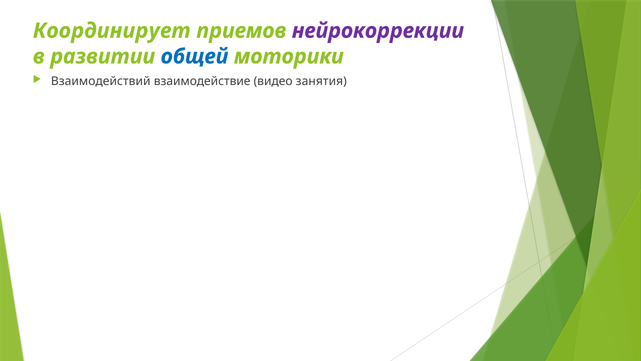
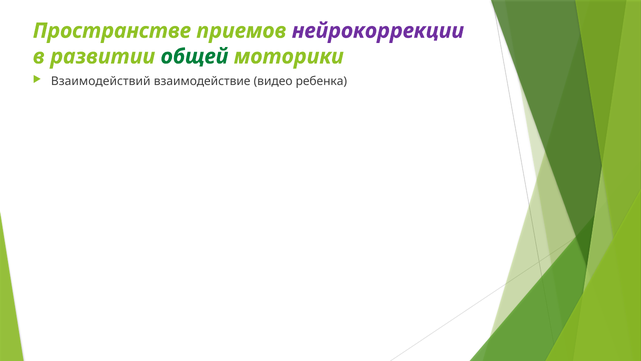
Координирует: Координирует -> Пространстве (112, 31)
общей colour: blue -> green (194, 56)
занятия: занятия -> ребенка (321, 81)
